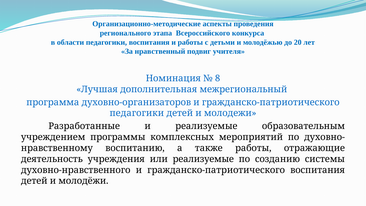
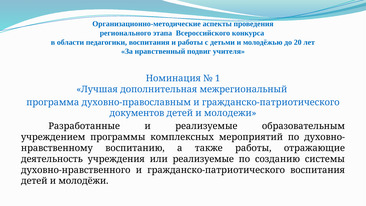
8: 8 -> 1 (218, 78)
духовно-организаторов: духовно-организаторов -> духовно-православным (136, 102)
педагогики: педагогики -> документов (137, 113)
